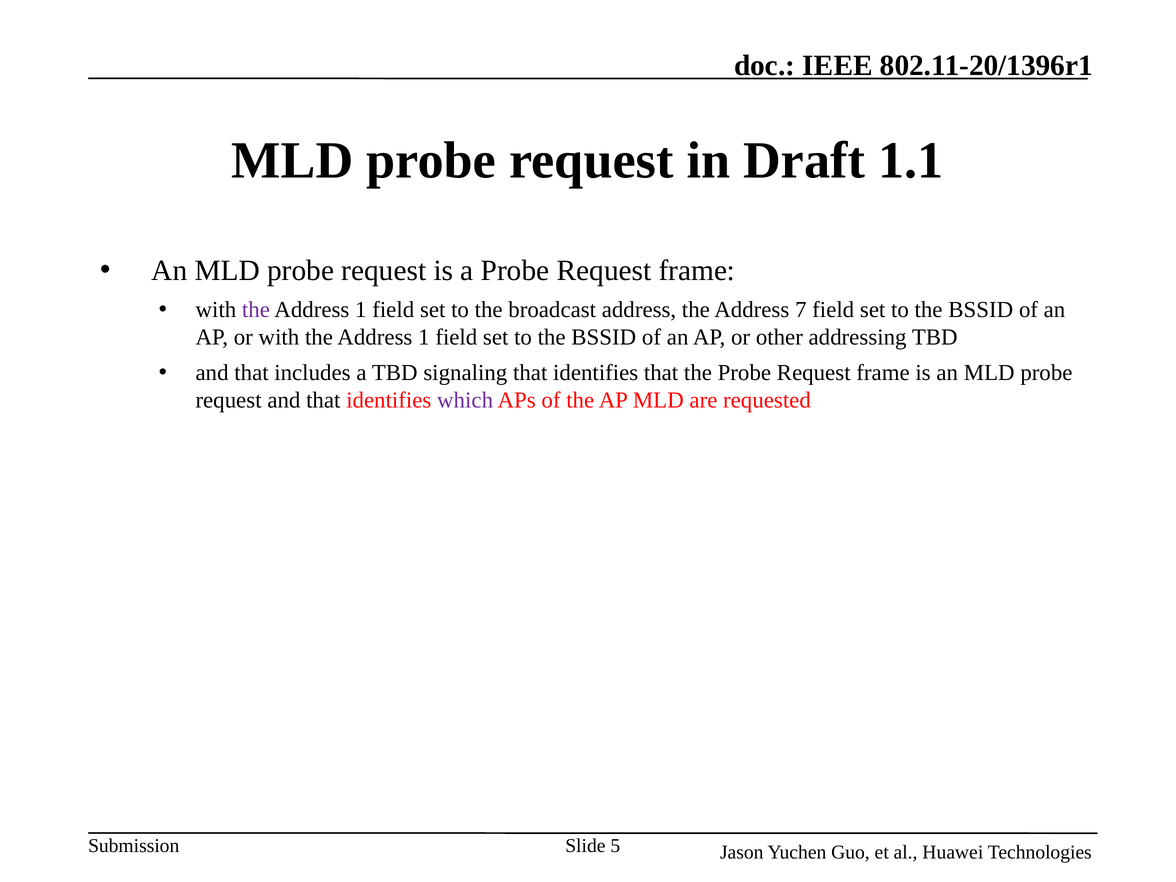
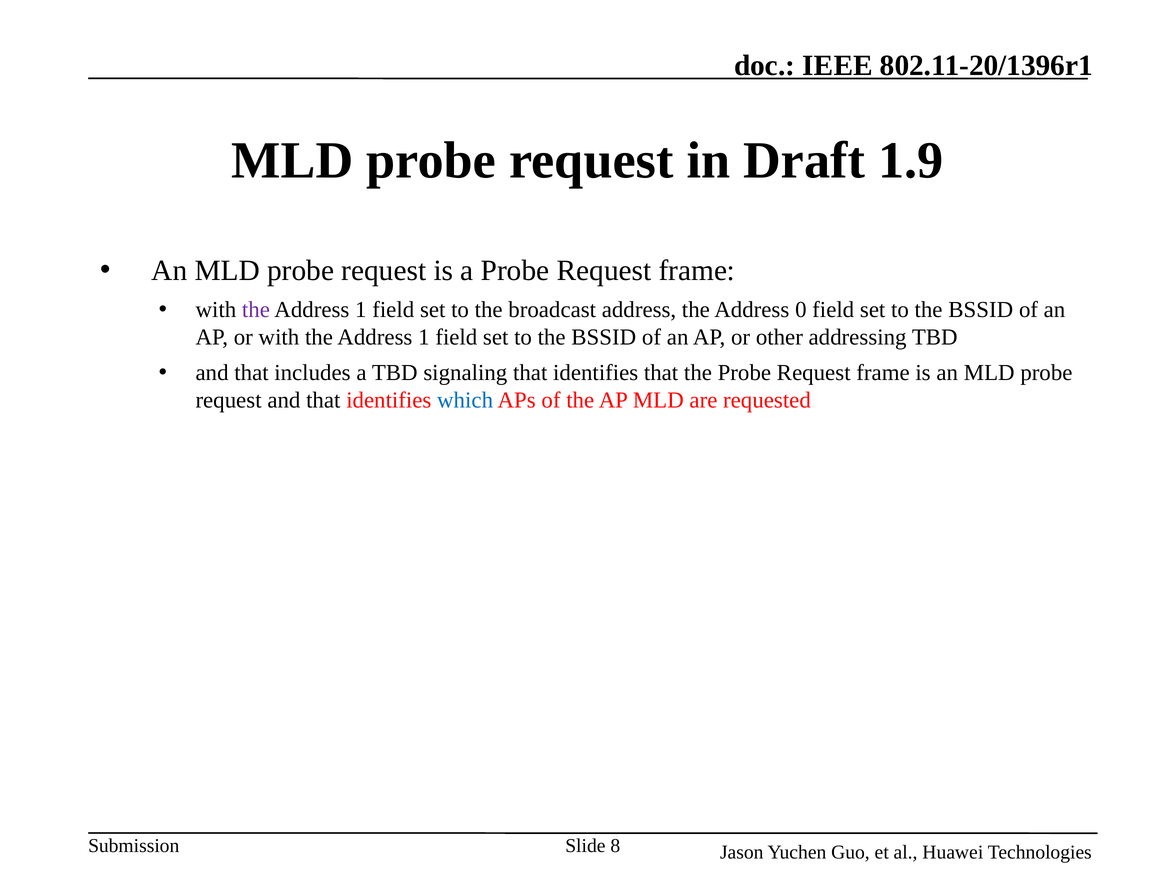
1.1: 1.1 -> 1.9 (911, 160)
7: 7 -> 0 (801, 310)
which colour: purple -> blue (465, 400)
5: 5 -> 8 (615, 846)
